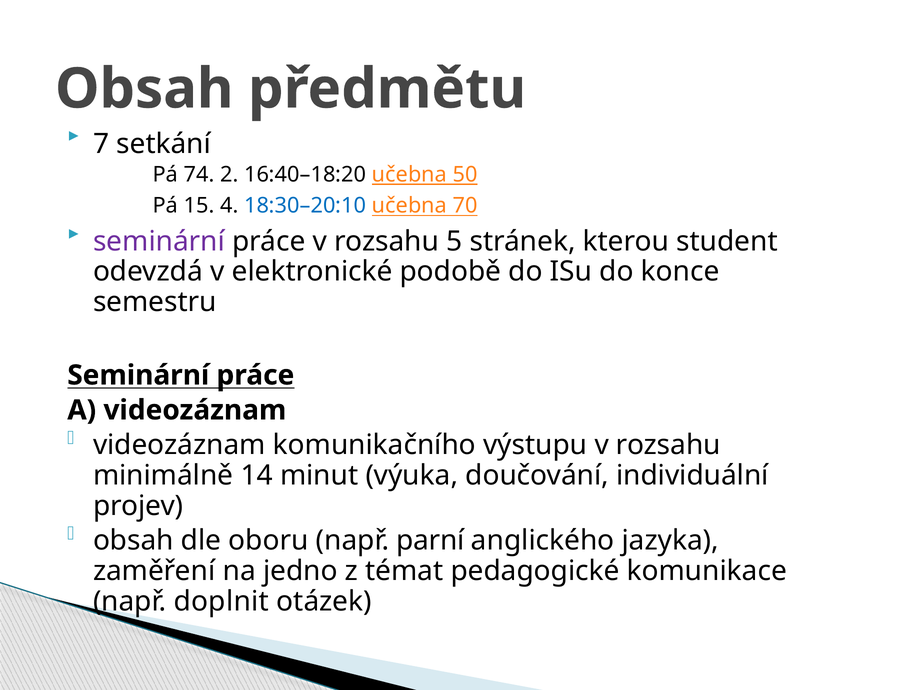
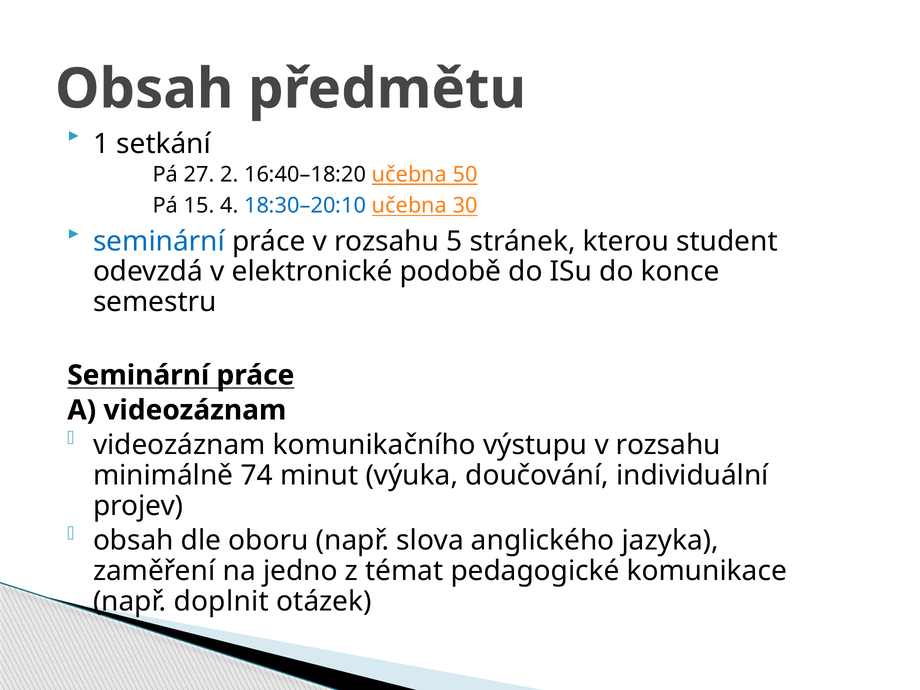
7: 7 -> 1 (101, 144)
74: 74 -> 27 (199, 174)
70: 70 -> 30 (465, 206)
seminární colour: purple -> blue (159, 241)
14: 14 -> 74 (257, 475)
parní: parní -> slova (430, 541)
